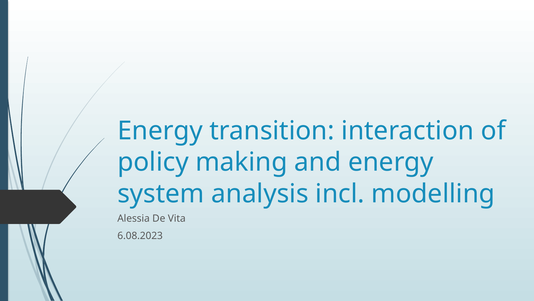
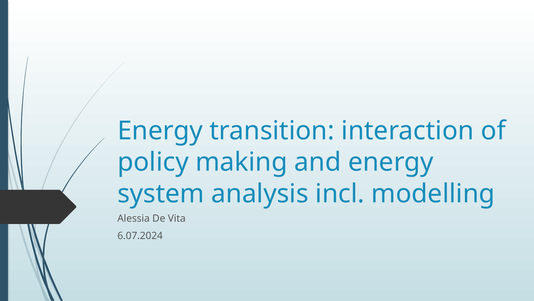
6.08.2023: 6.08.2023 -> 6.07.2024 (140, 236)
